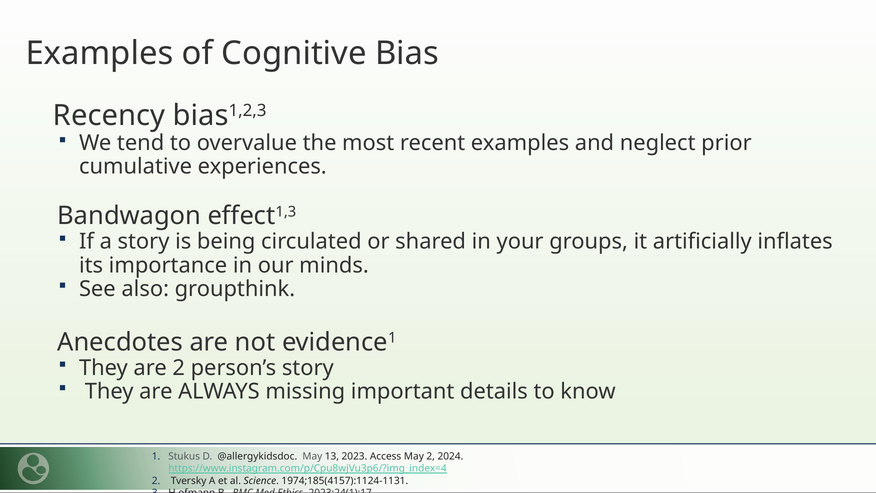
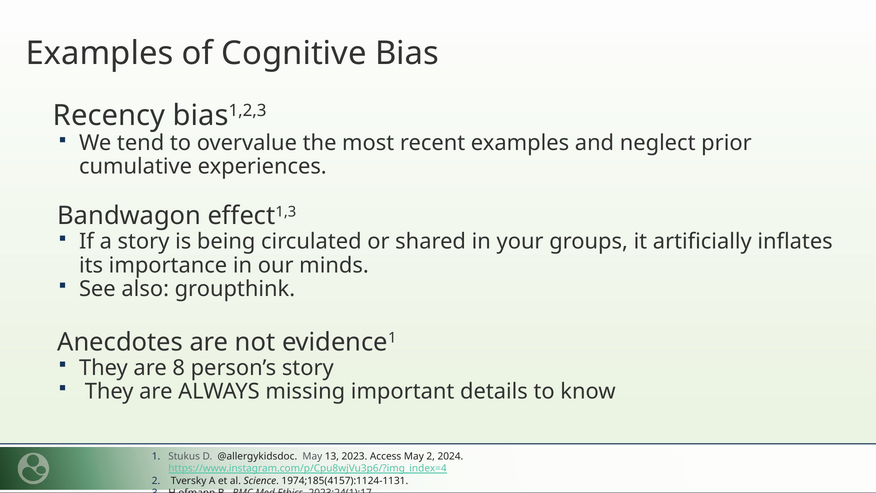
are 2: 2 -> 8 (179, 368)
